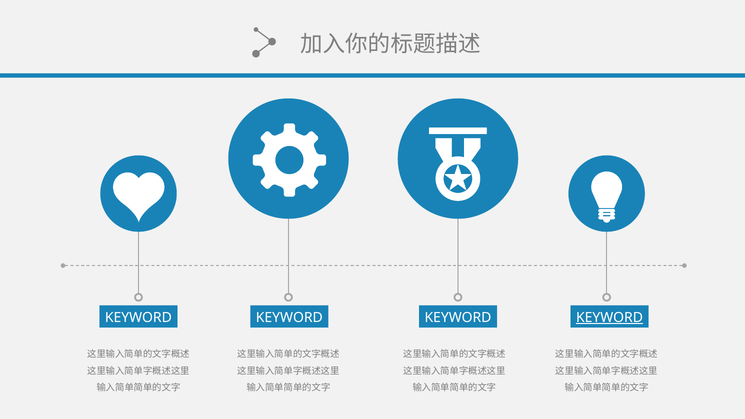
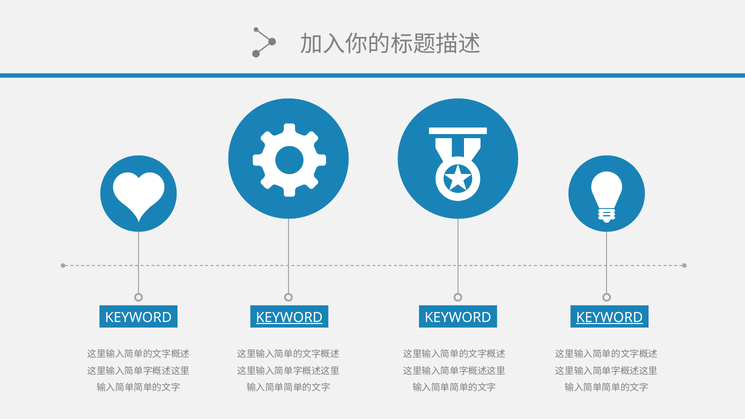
KEYWORD underline: none -> present (289, 318)
